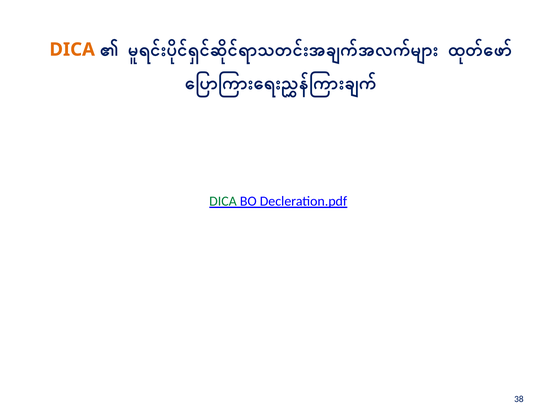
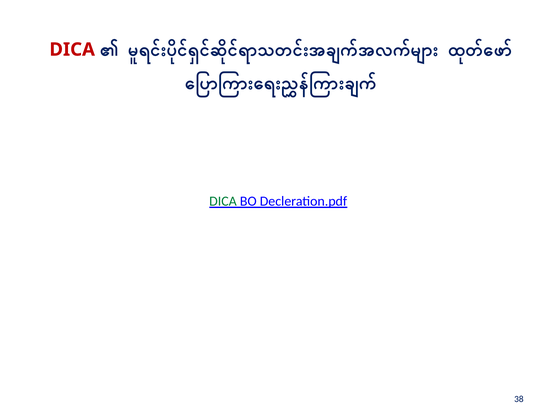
DICA colour: orange -> red (72, 50)
